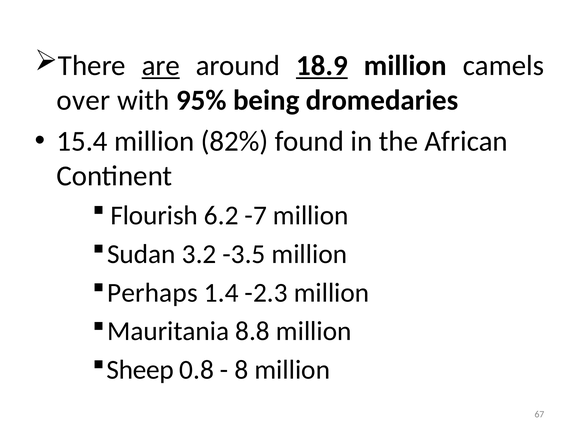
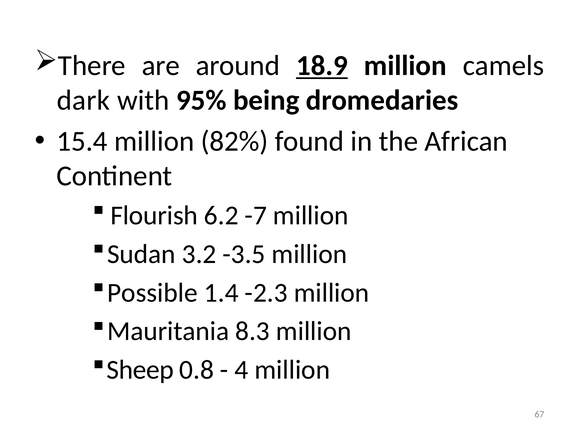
are underline: present -> none (161, 66)
over: over -> dark (83, 100)
Perhaps: Perhaps -> Possible (152, 293)
8.8: 8.8 -> 8.3 (252, 331)
8: 8 -> 4 (241, 370)
